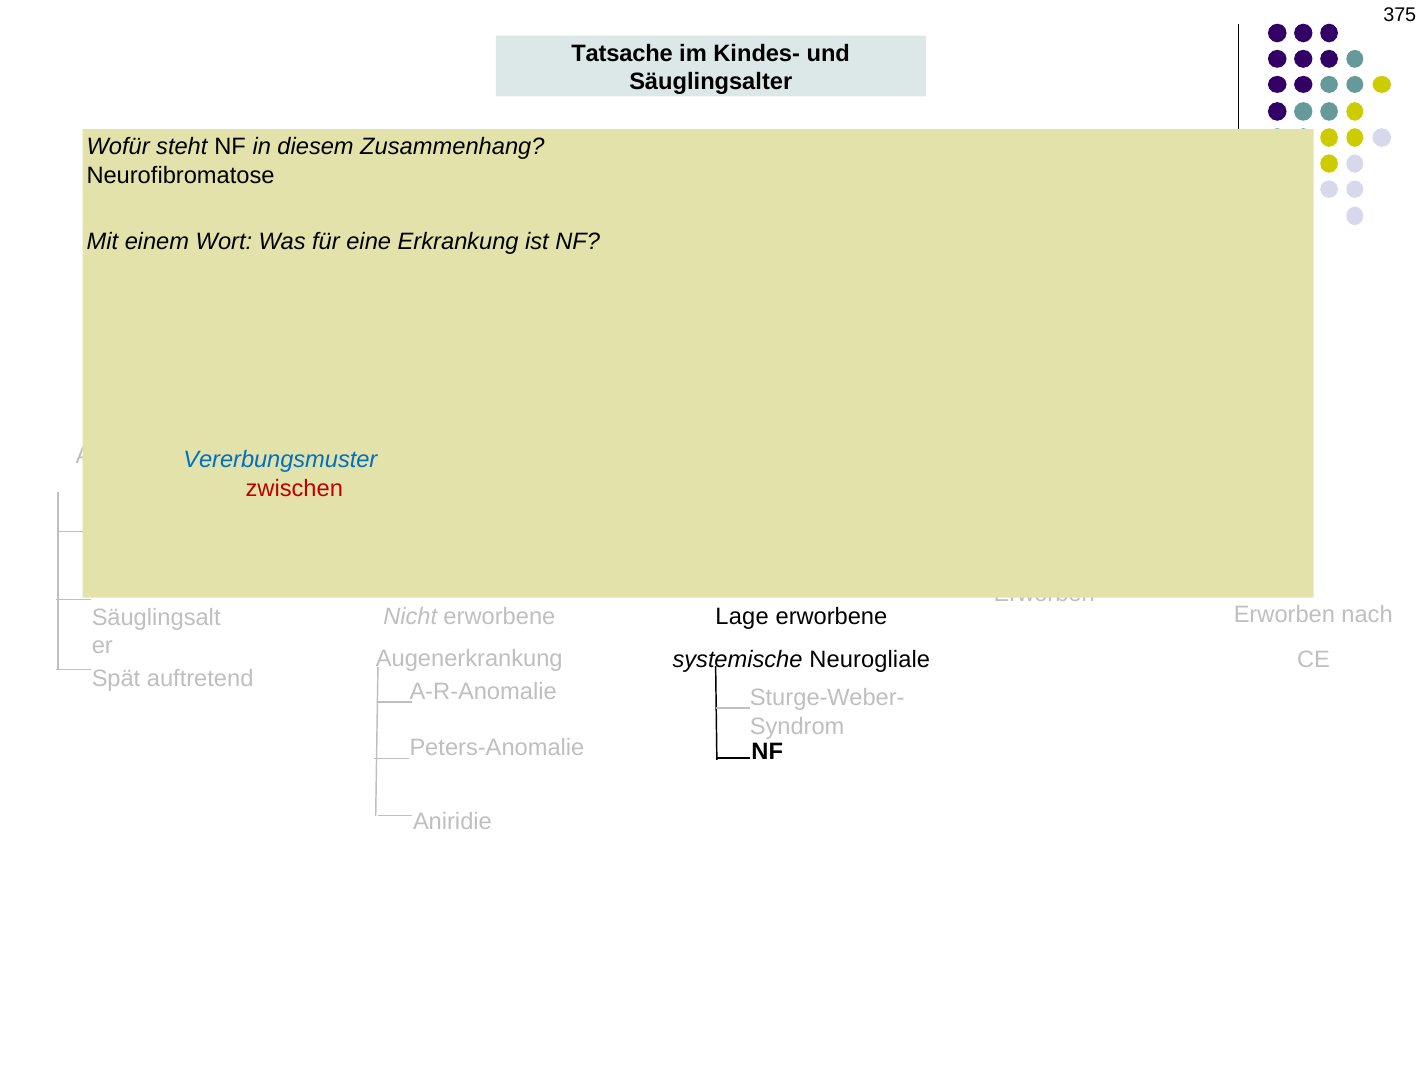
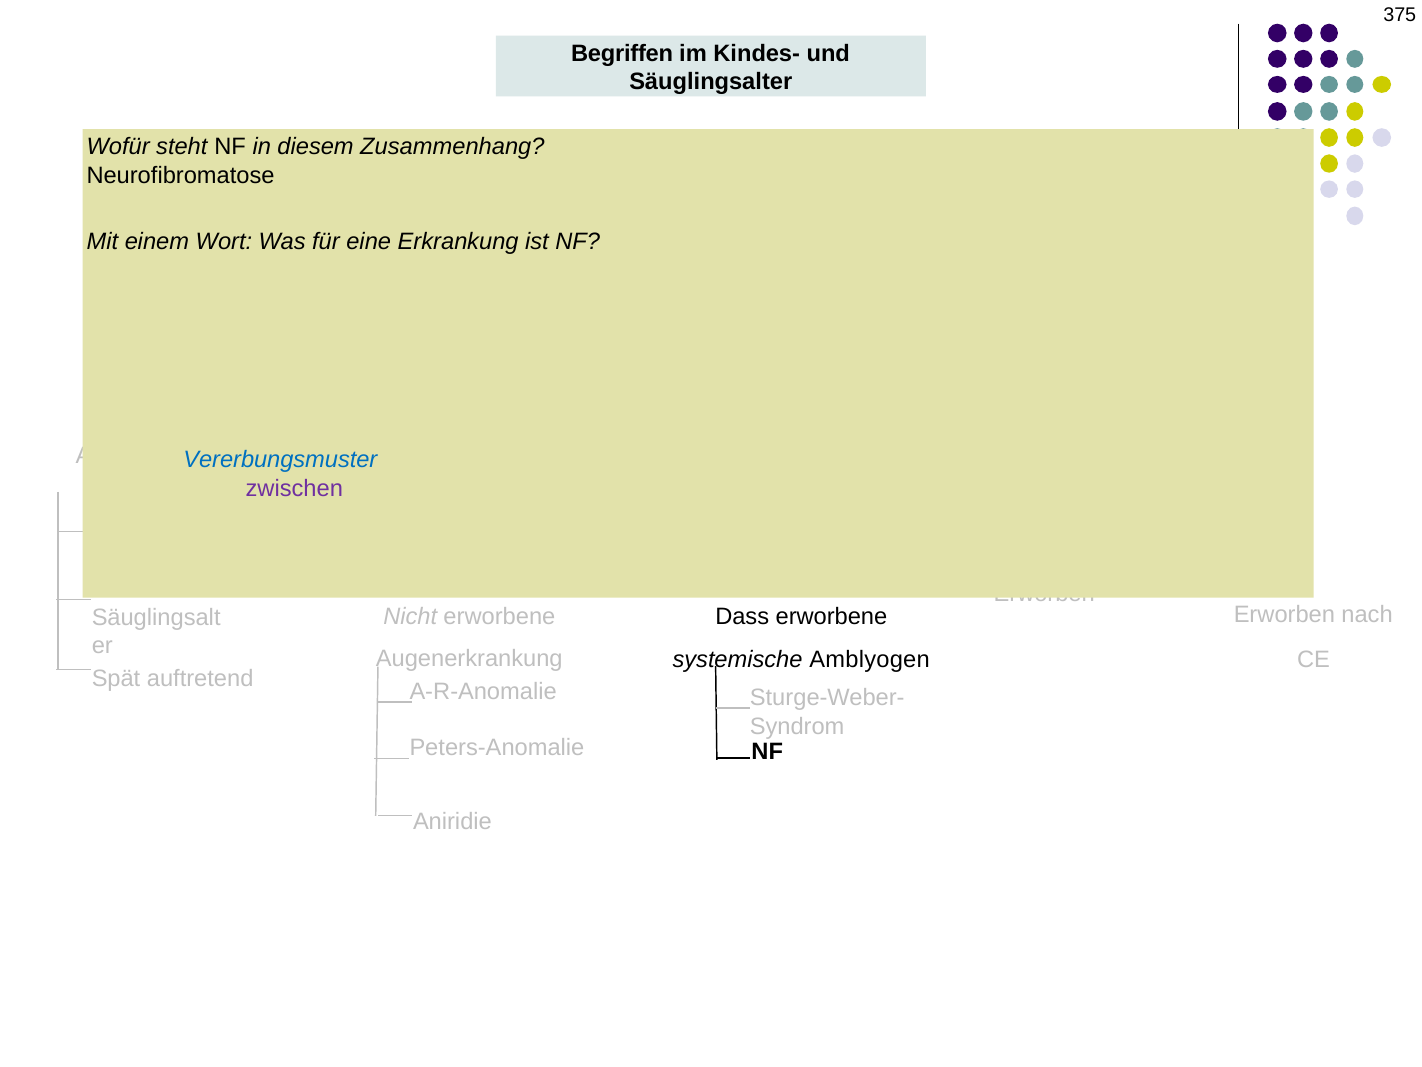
Tatsache: Tatsache -> Begriffen (622, 53)
zwischen colour: red -> purple (294, 488)
Lage: Lage -> Dass (742, 616)
Neurogliale: Neurogliale -> Amblyogen (870, 659)
